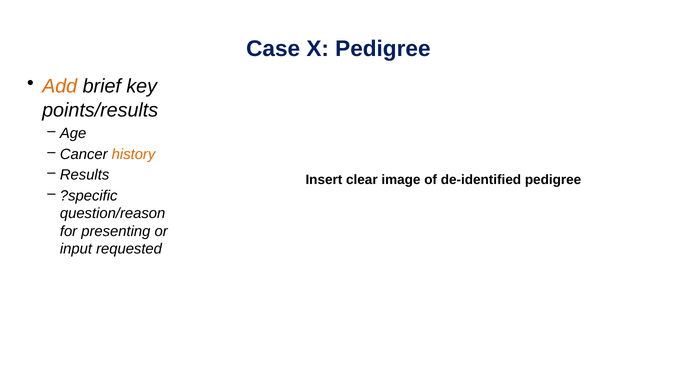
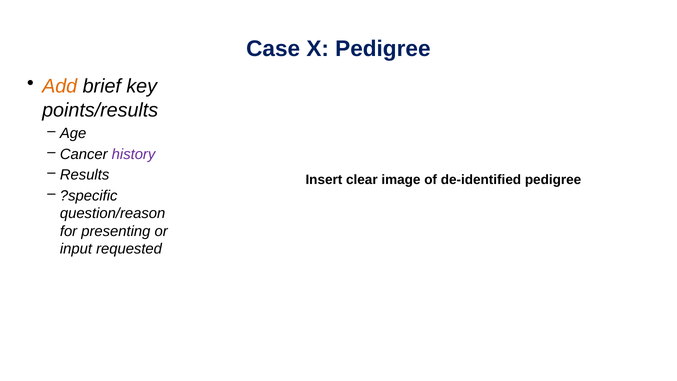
history colour: orange -> purple (134, 154)
